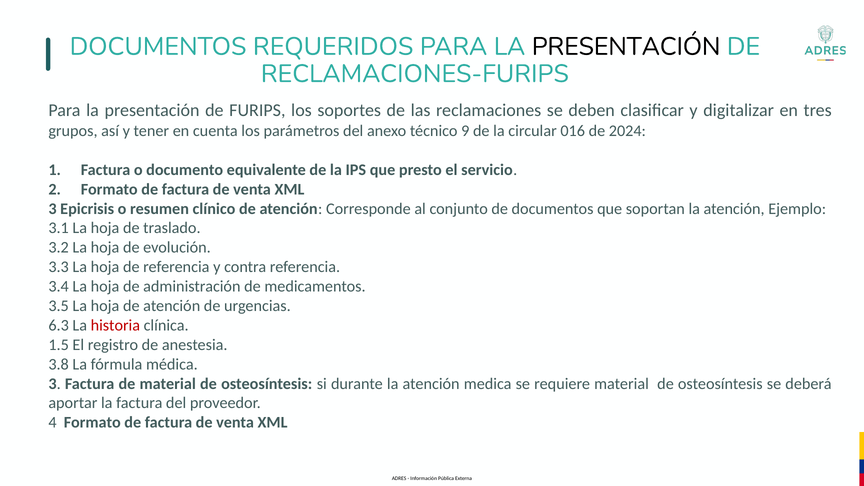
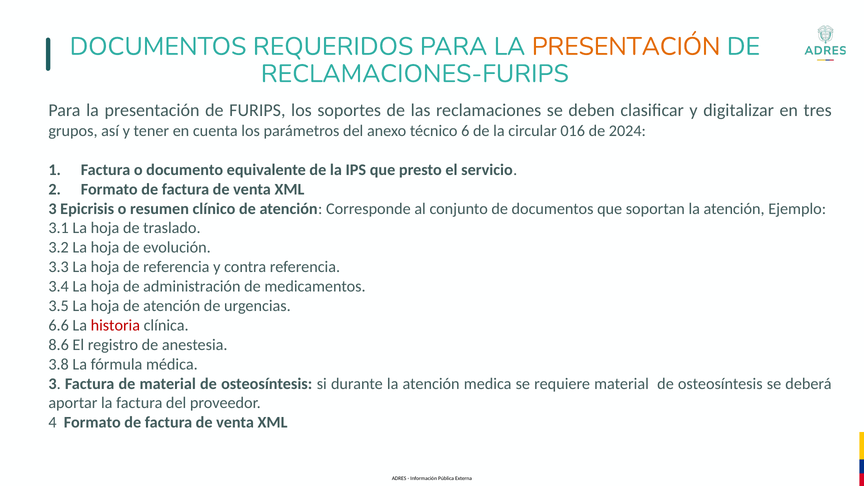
PRESENTACIÓN colour: black -> orange (626, 47)
9: 9 -> 6 (465, 131)
6.3: 6.3 -> 6.6 (59, 325)
1.5: 1.5 -> 8.6 (59, 345)
